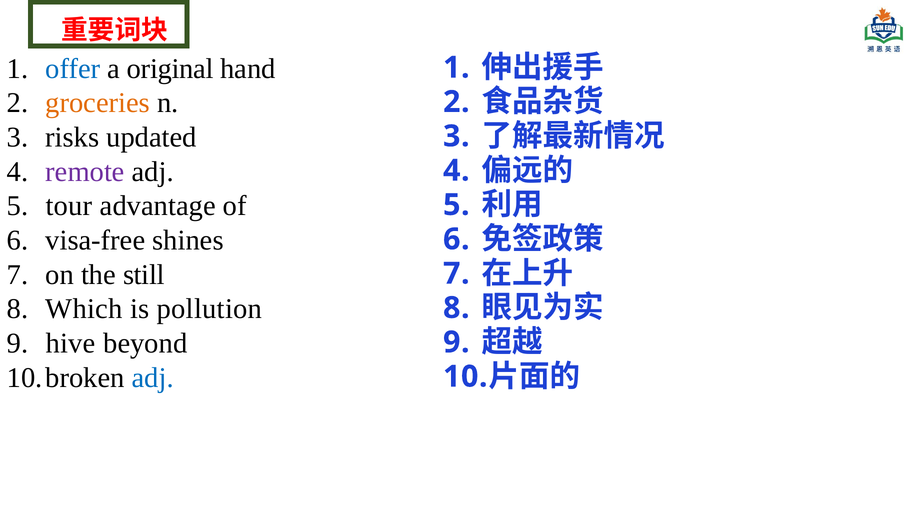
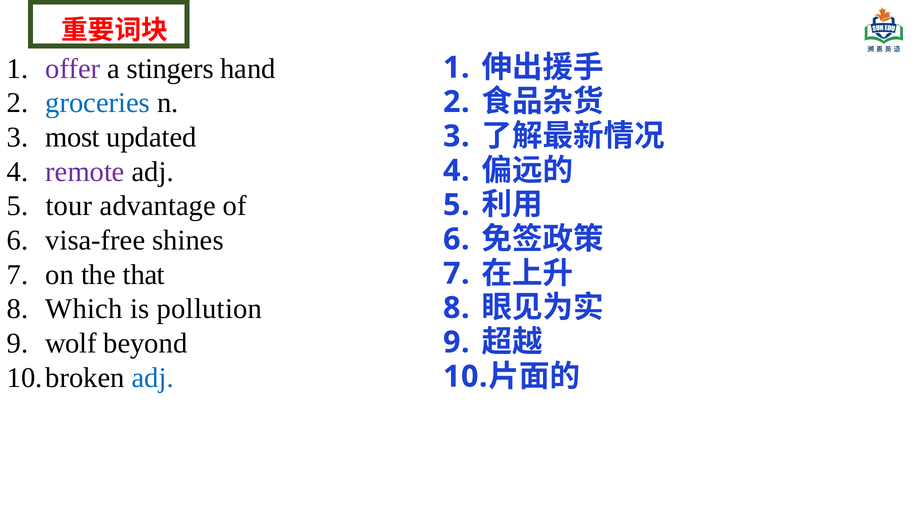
offer colour: blue -> purple (73, 69)
original: original -> stingers (170, 69)
groceries colour: orange -> blue (98, 103)
risks: risks -> most (72, 137)
still: still -> that (144, 274)
hive: hive -> wolf (71, 343)
